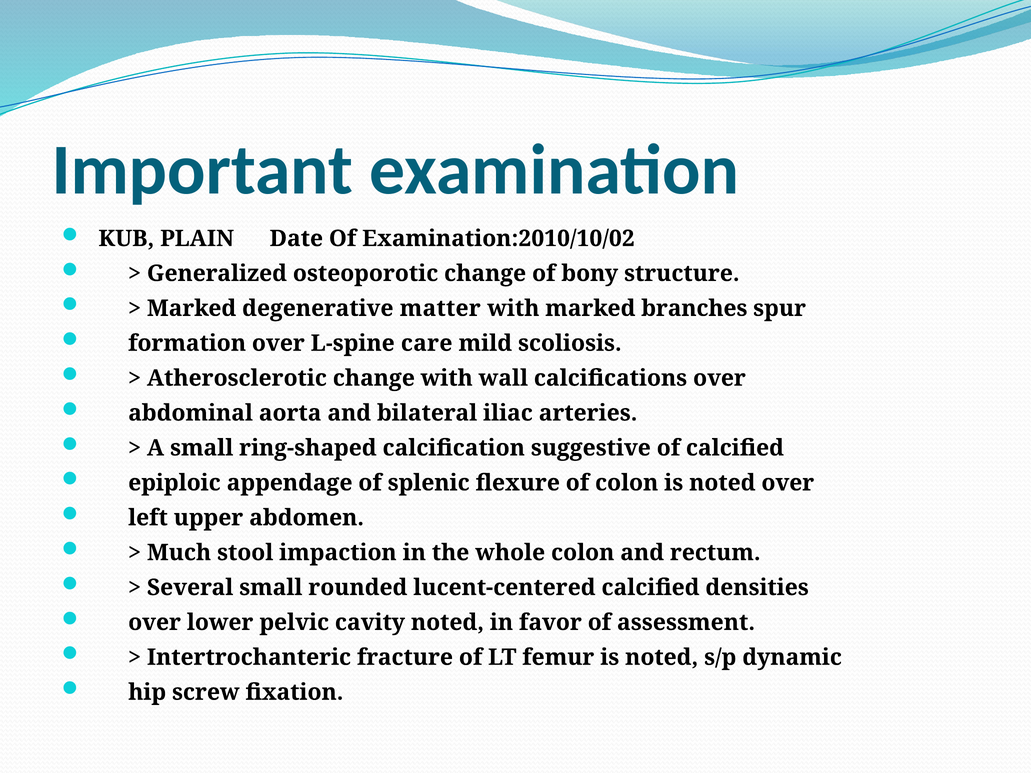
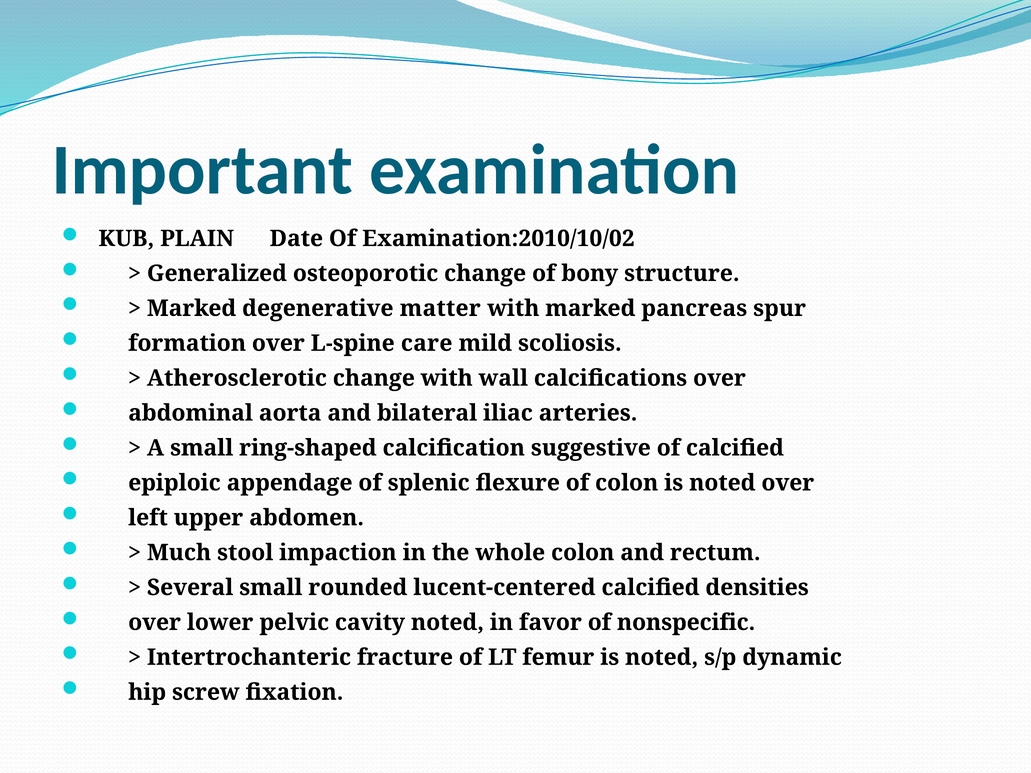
branches: branches -> pancreas (694, 308)
assessment: assessment -> nonspecific (686, 623)
